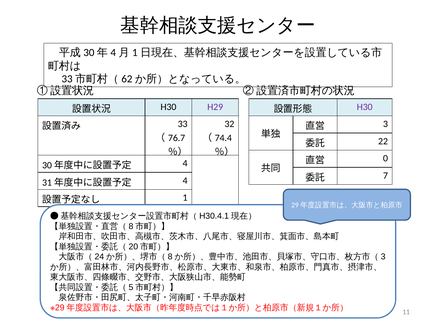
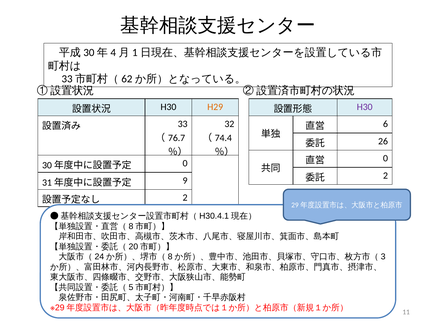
H29 colour: purple -> orange (215, 107)
3: 3 -> 6 (385, 124)
22: 22 -> 26 (383, 141)
4: 4 -> 0 (185, 163)
7: 7 -> 2 (385, 176)
4: 4 -> 9 (185, 181)
1: 1 -> 2 (185, 198)
